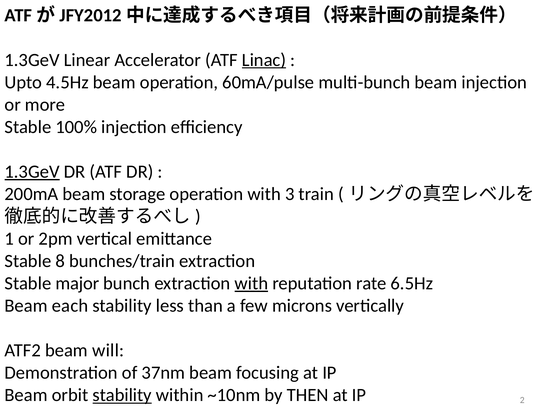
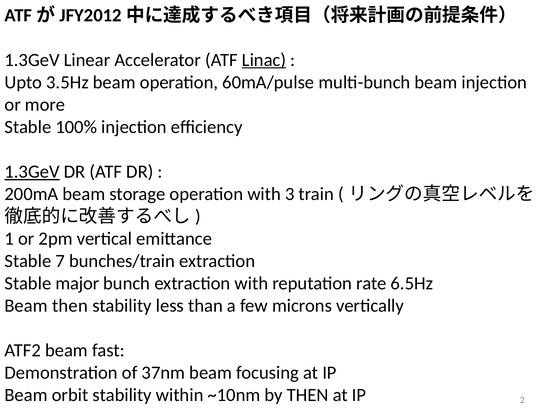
4.5Hz: 4.5Hz -> 3.5Hz (67, 82)
8: 8 -> 7 (60, 261)
with underline: present -> none (251, 283)
Beam each: each -> then (70, 305)
will: will -> fast (108, 350)
stability underline: present -> none (122, 395)
